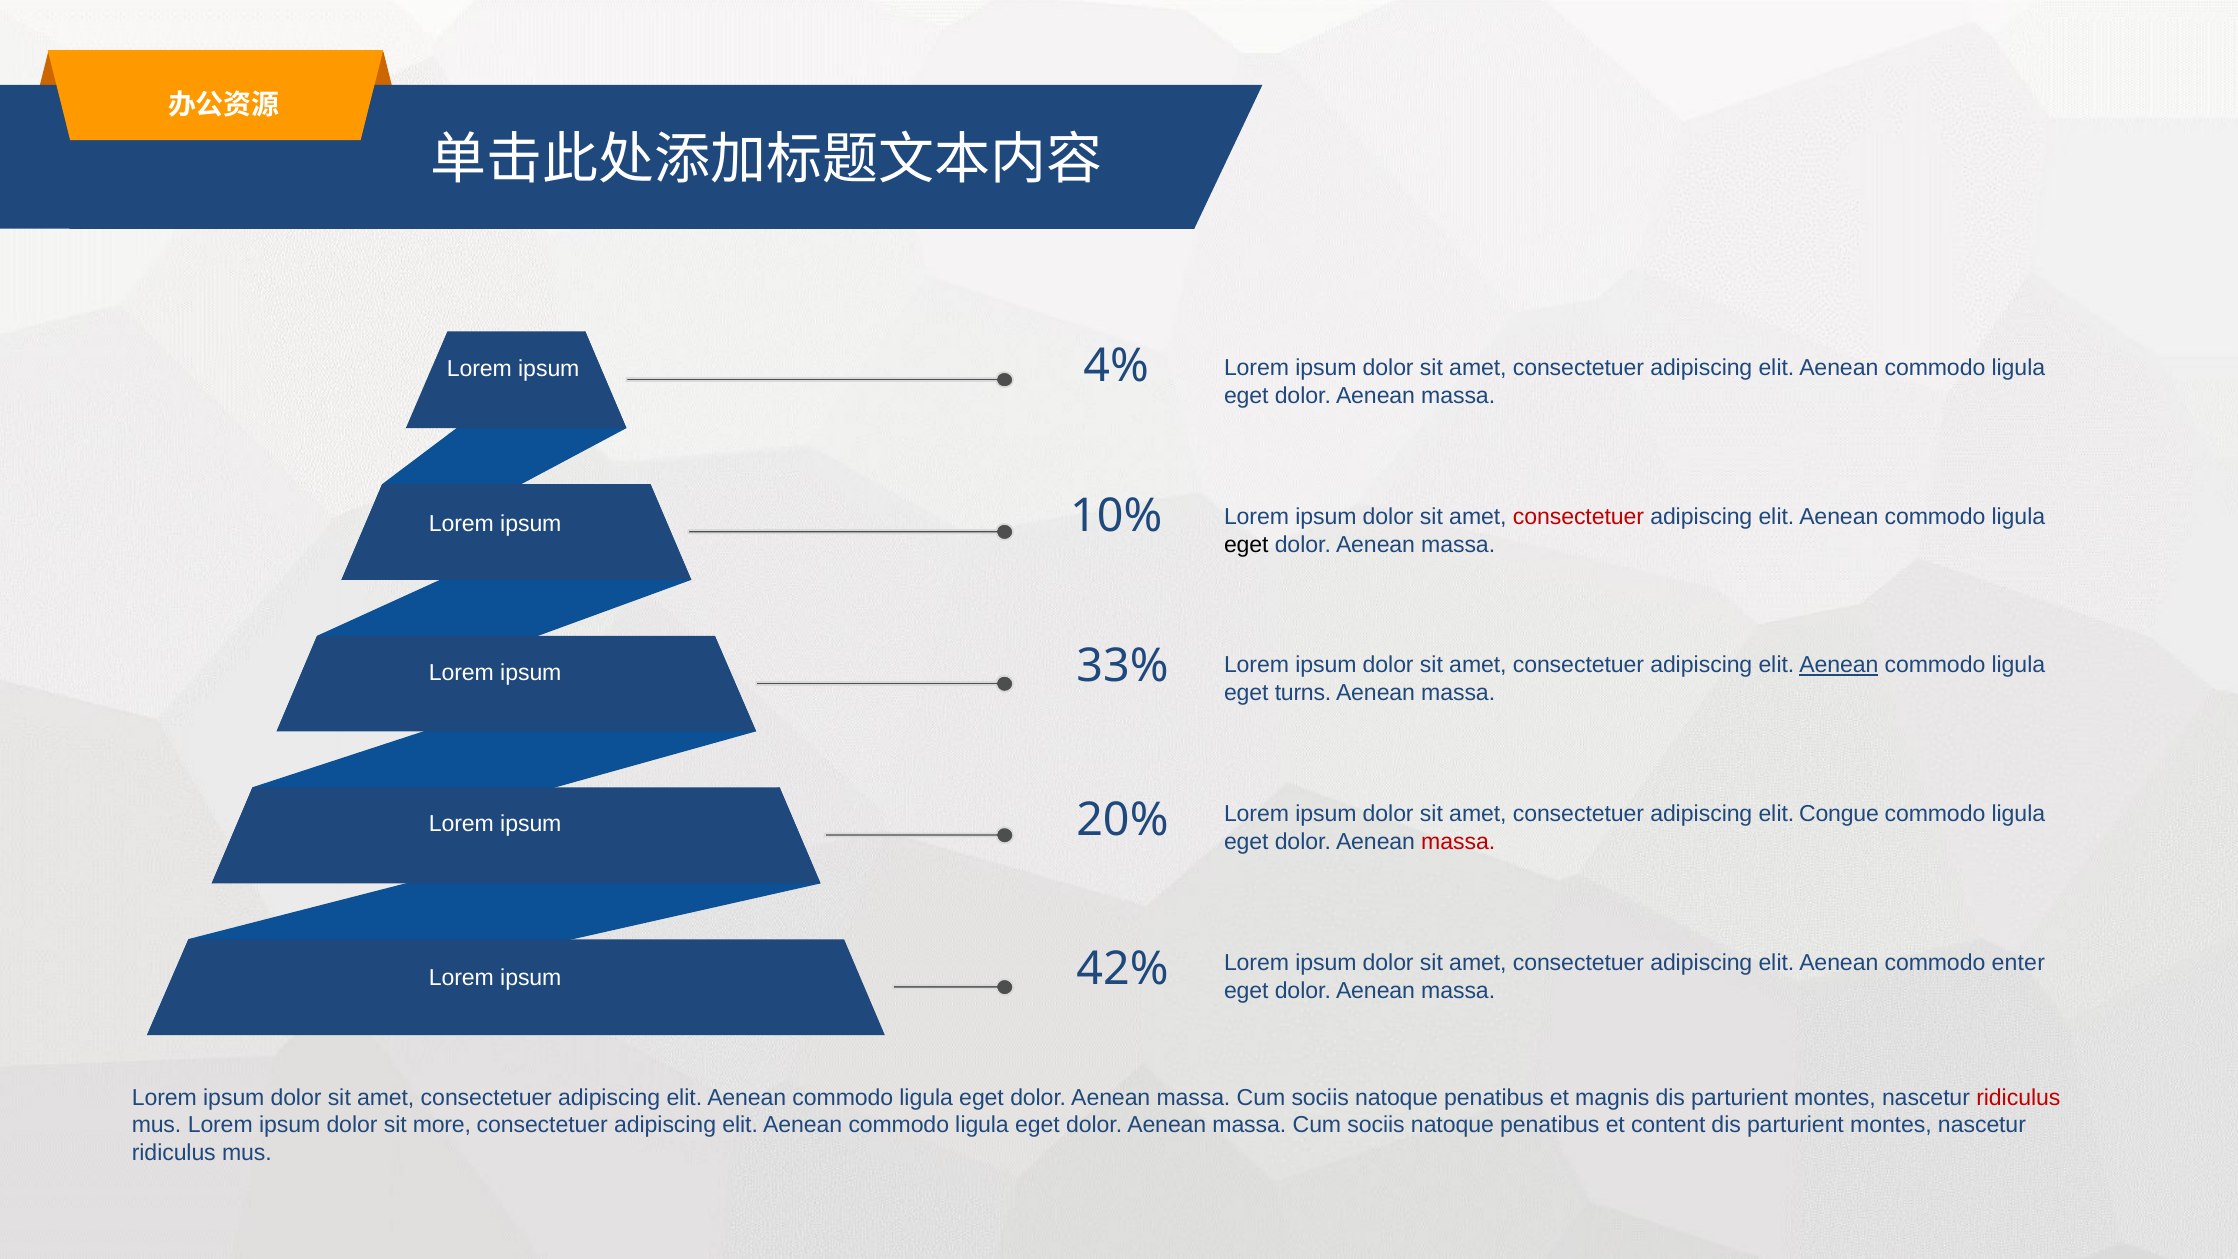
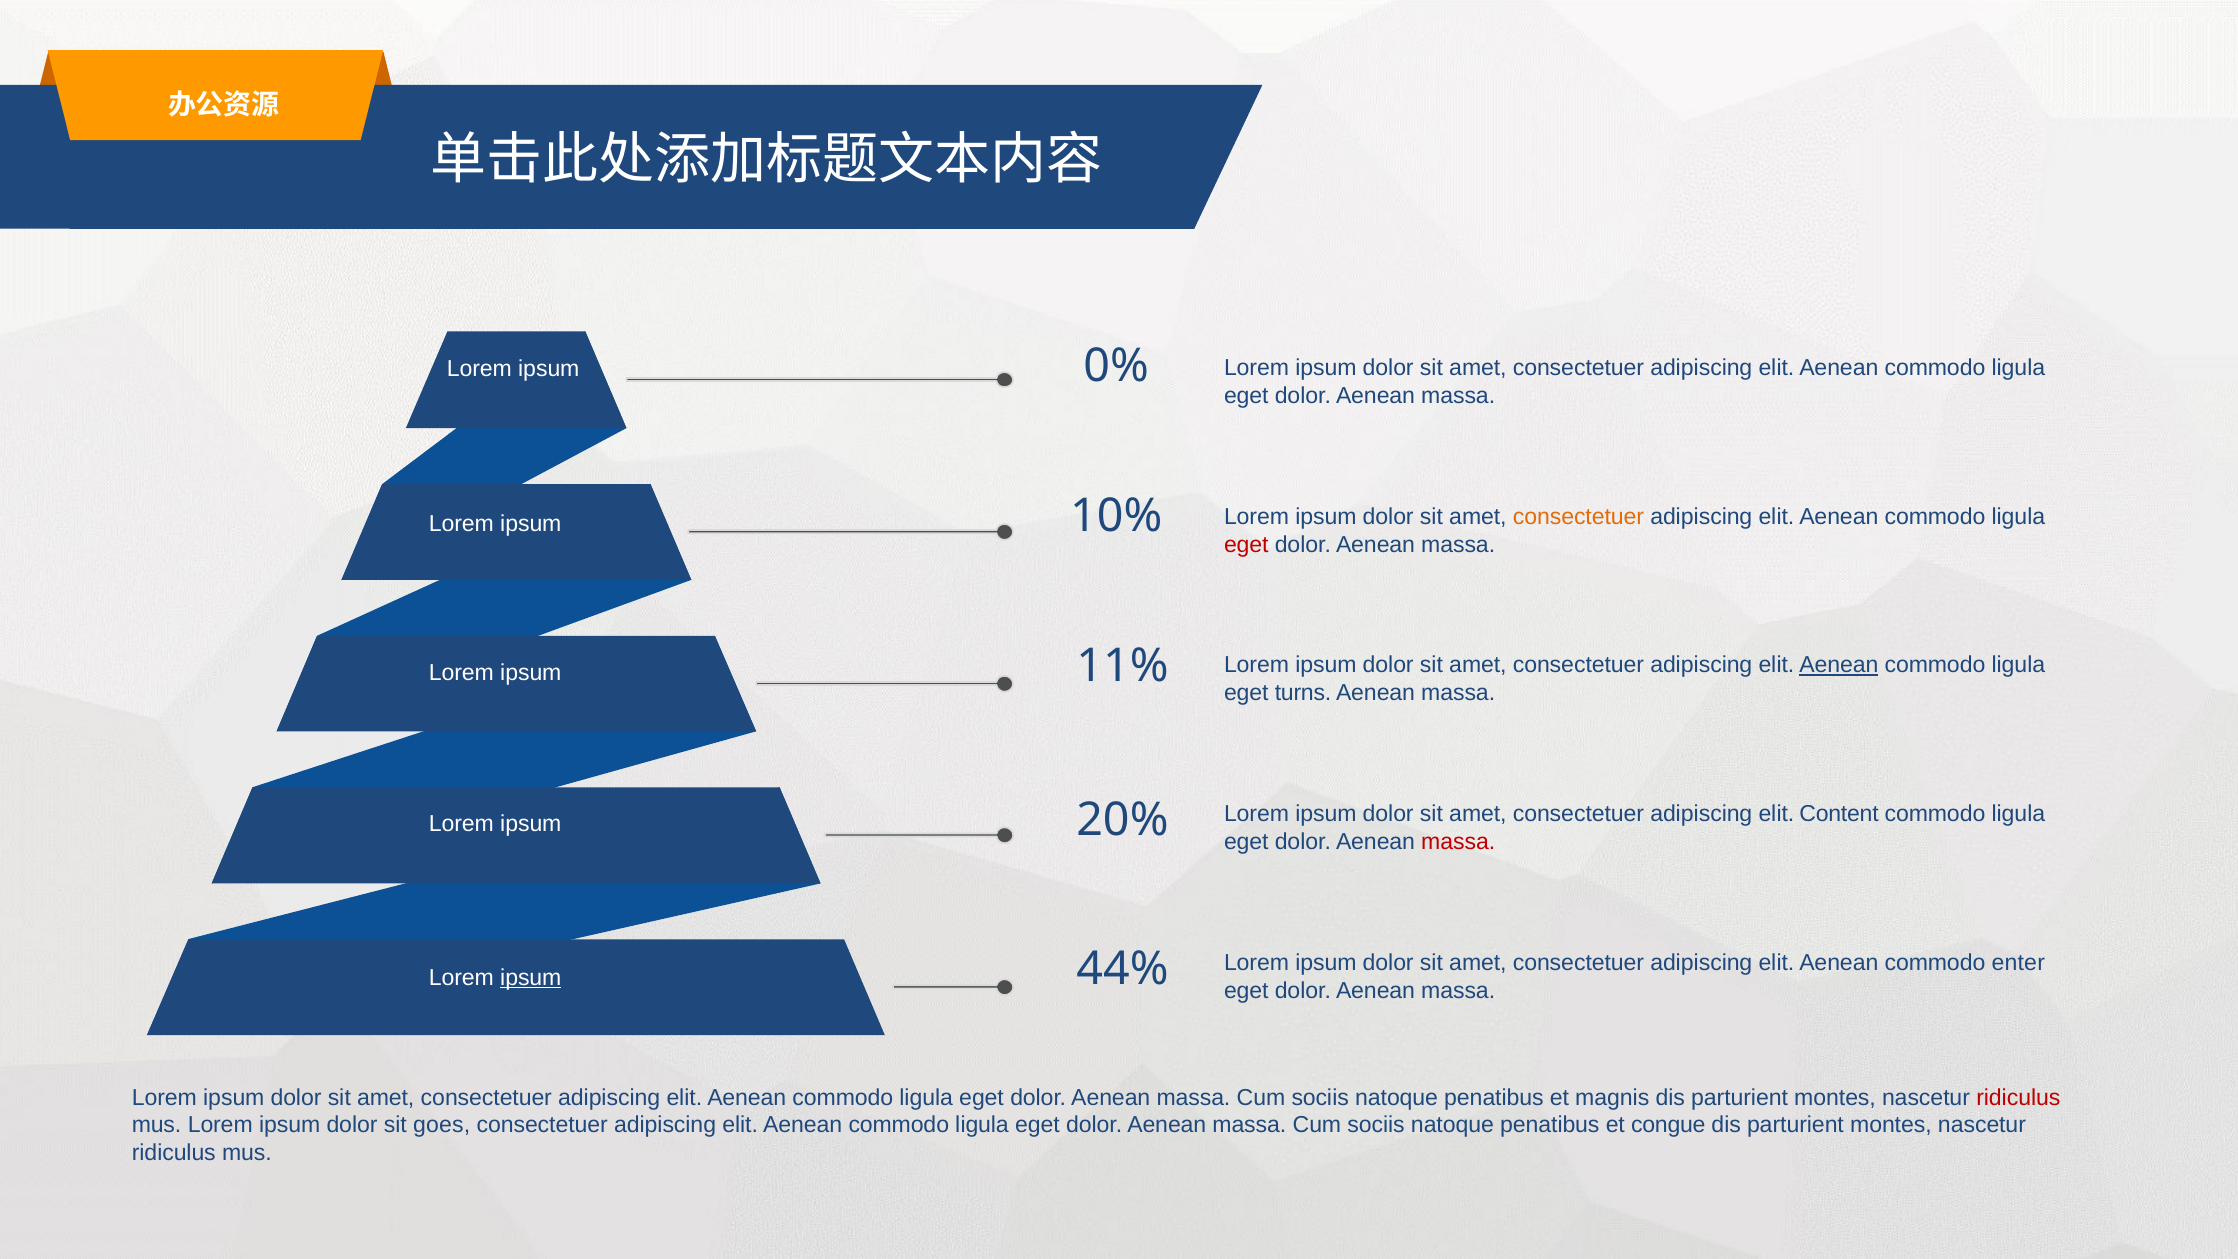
4%: 4% -> 0% (1116, 366)
consectetuer colour: red -> orange (1578, 517)
eget colour: black -> red (1246, 545)
33%: 33% -> 11% (1122, 666)
Congue: Congue -> Content (1839, 814)
42%: 42% -> 44% (1122, 969)
ipsum underline: none -> present (531, 978)
more: more -> goes (442, 1125)
content: content -> congue (1668, 1125)
